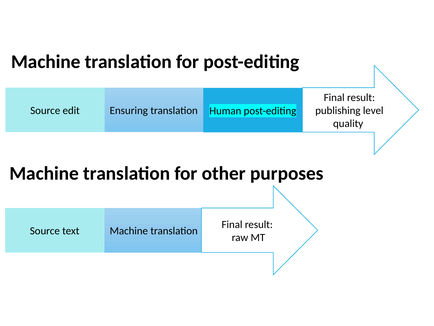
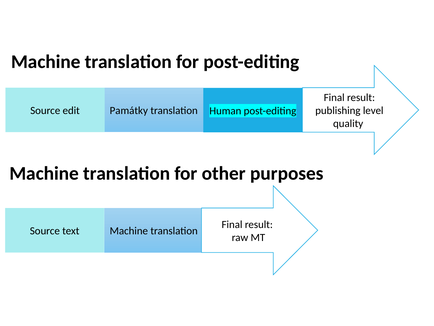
Ensuring: Ensuring -> Památky (129, 111)
